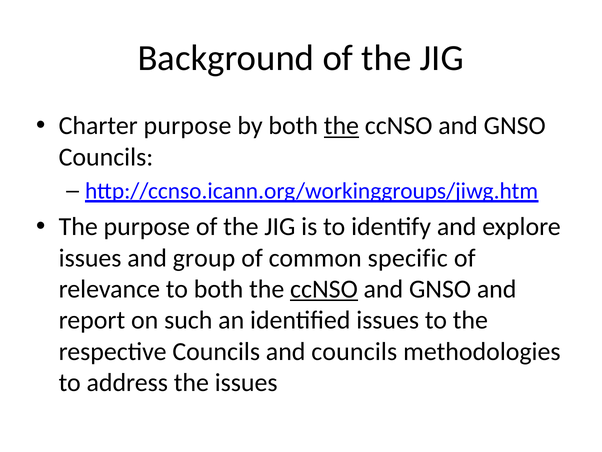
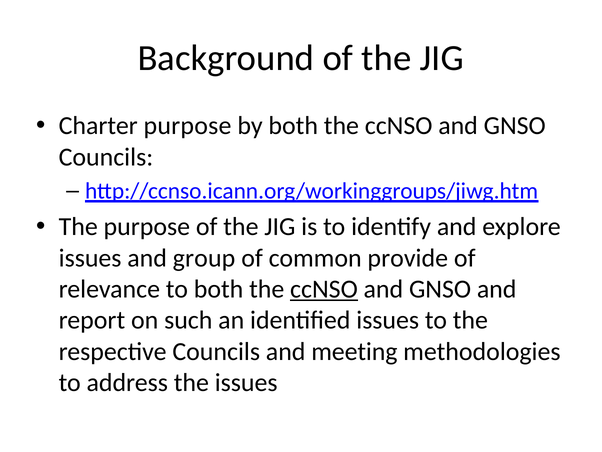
the underline: present -> none (341, 126)
specific: specific -> provide (408, 258)
and councils: councils -> meeting (354, 351)
